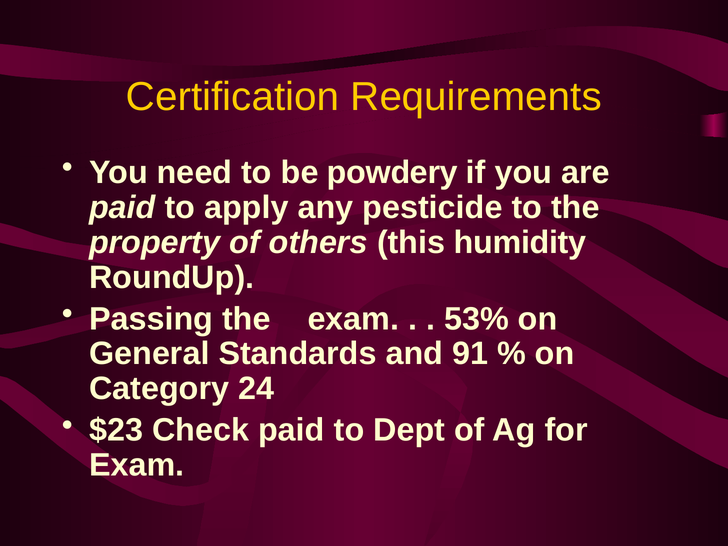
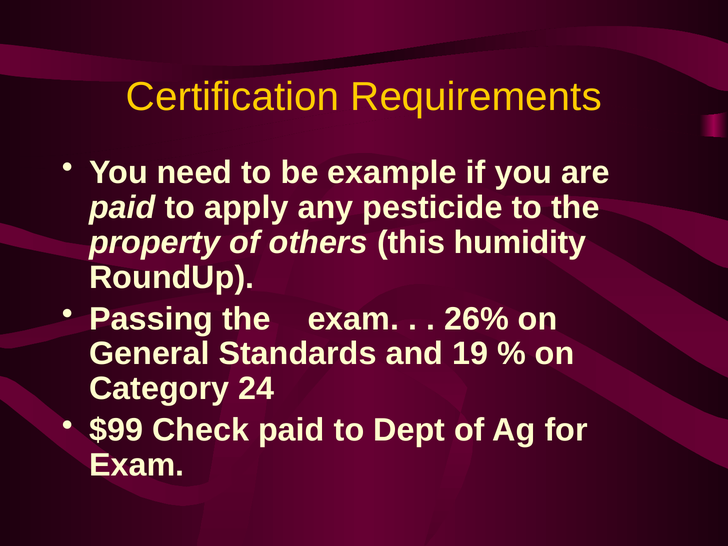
powdery: powdery -> example (392, 172)
53%: 53% -> 26% (477, 319)
91: 91 -> 19 (470, 354)
$23: $23 -> $99 (116, 430)
